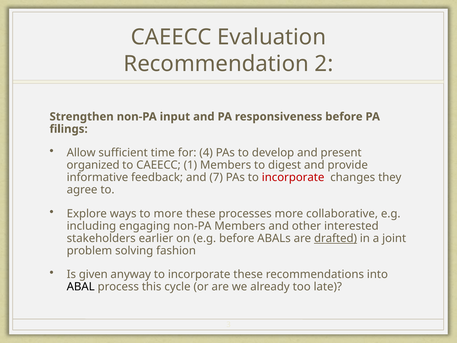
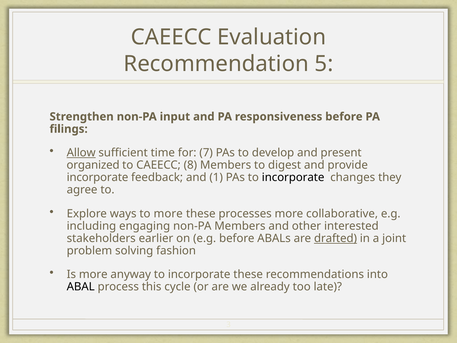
2: 2 -> 5 (324, 64)
Allow underline: none -> present (81, 153)
4: 4 -> 7 (206, 153)
1: 1 -> 8 (190, 165)
informative: informative -> incorporate (97, 177)
7: 7 -> 1 (216, 177)
incorporate colour: red -> black (293, 177)
Is given: given -> more (93, 274)
